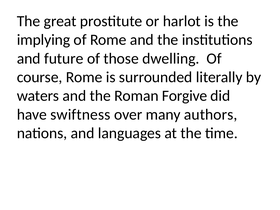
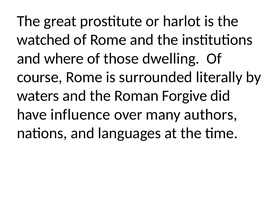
implying: implying -> watched (44, 40)
future: future -> where (64, 58)
swiftness: swiftness -> influence (80, 114)
